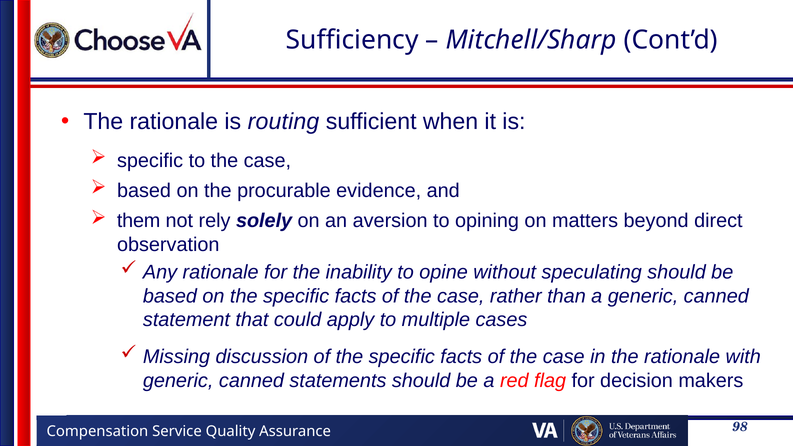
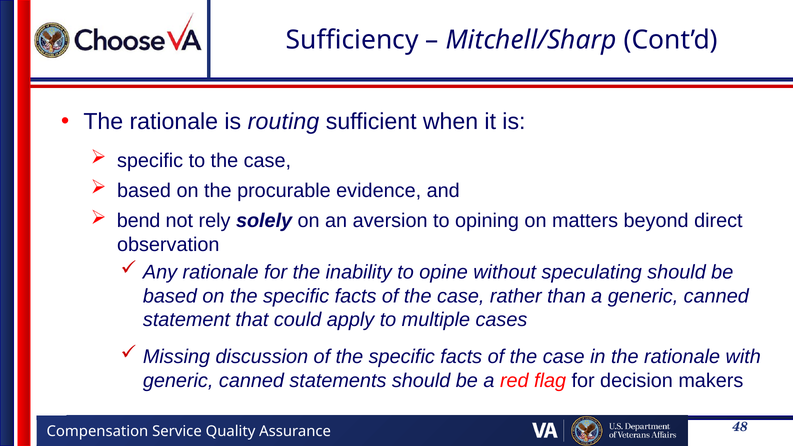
them: them -> bend (139, 221)
98: 98 -> 48 (740, 427)
